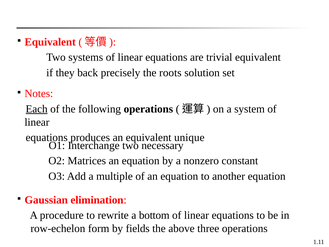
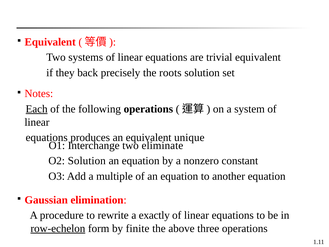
necessary: necessary -> eliminate (162, 145)
O2 Matrices: Matrices -> Solution (87, 161)
bottom: bottom -> exactly (154, 215)
row-echelon underline: none -> present (58, 228)
fields: fields -> finite (138, 228)
